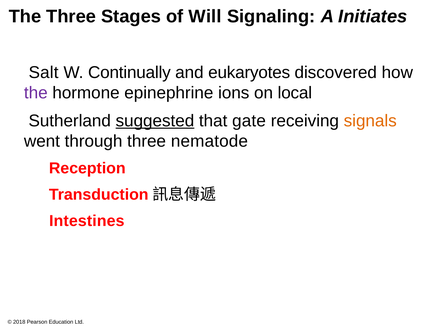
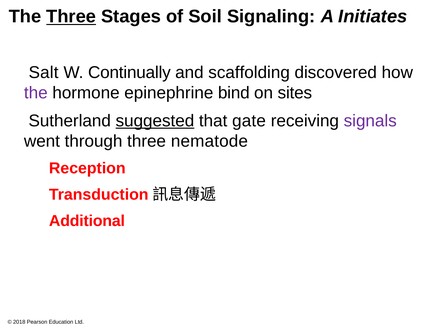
Three underline: none -> present (71, 17)
Will: Will -> Soil (205, 17)
eukaryotes: eukaryotes -> scaffolding (249, 73)
ions: ions -> bind (234, 93)
local: local -> sites (295, 93)
signals colour: orange -> purple (370, 121)
Intestines: Intestines -> Additional (87, 221)
